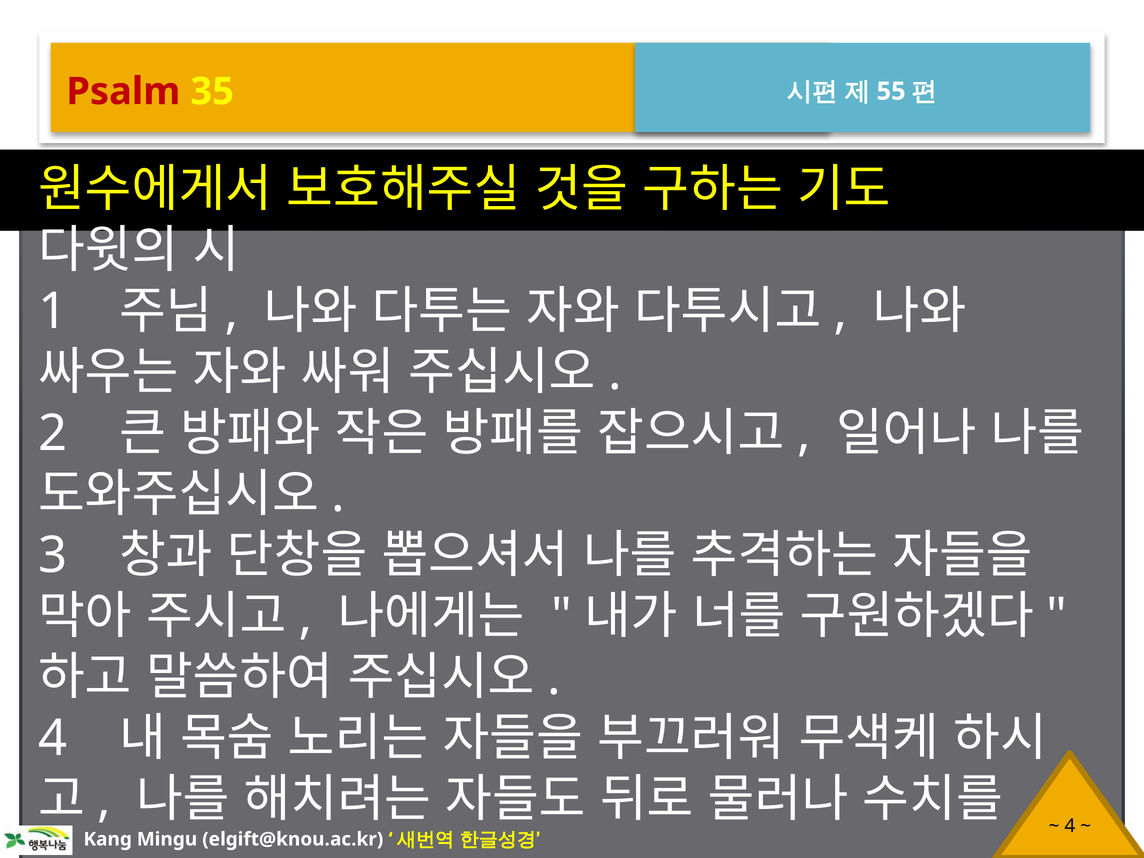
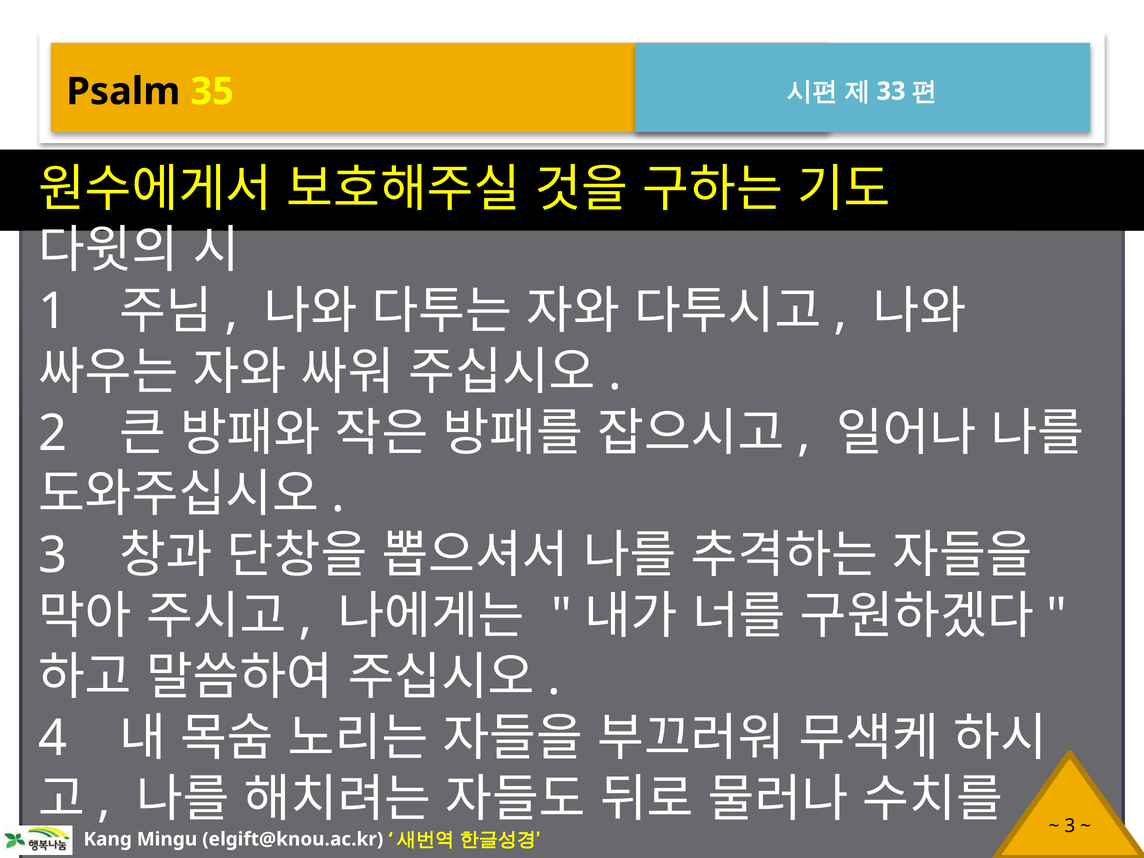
Psalm colour: red -> black (123, 92)
55: 55 -> 33 (891, 91)
4: 4 -> 3 (1070, 826)
